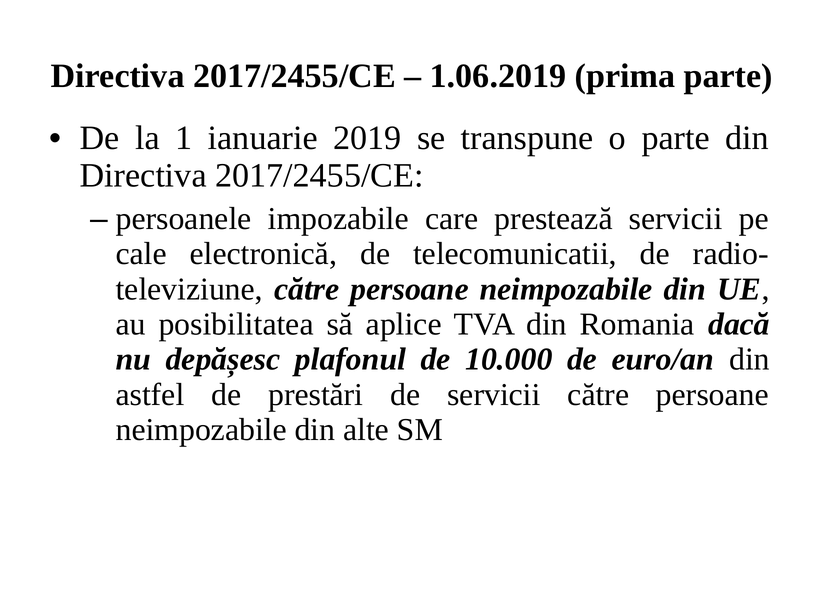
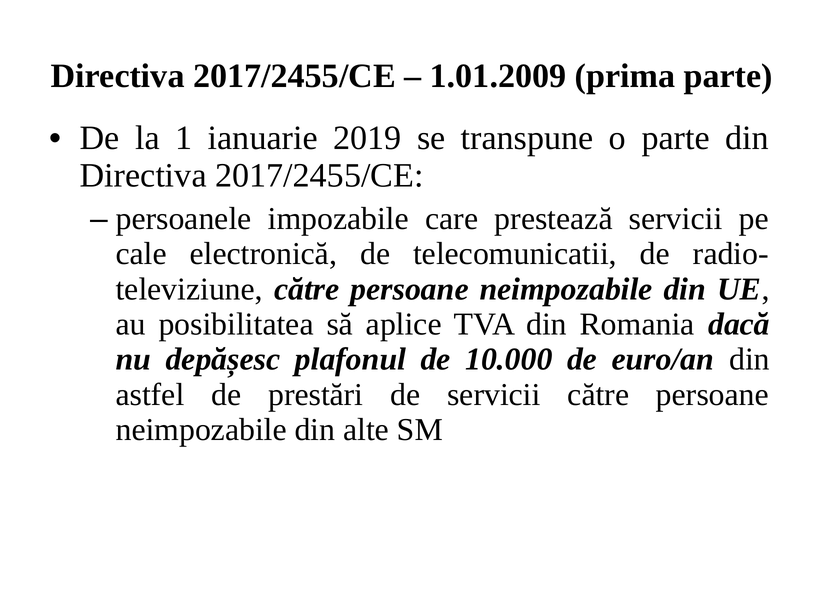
1.06.2019: 1.06.2019 -> 1.01.2009 (498, 76)
